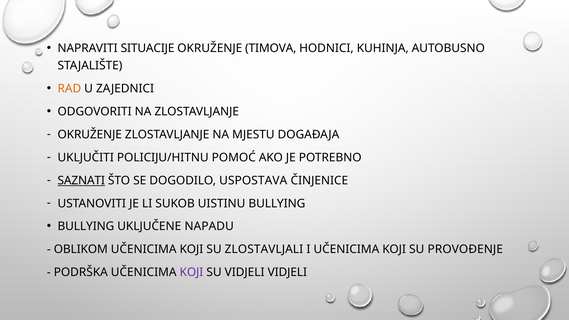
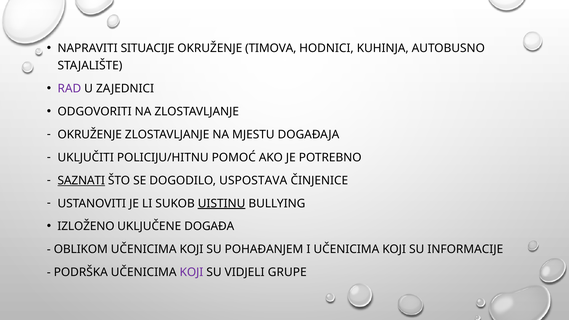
RAD colour: orange -> purple (69, 88)
UISTINU underline: none -> present (222, 203)
BULLYING: BULLYING -> IZLOŽENO (86, 226)
NAPADU: NAPADU -> DOGAĐA (209, 226)
ZLOSTAVLJALI: ZLOSTAVLJALI -> POHAĐANJEM (264, 249)
PROVOĐENJE: PROVOĐENJE -> INFORMACIJE (465, 249)
VIDJELI VIDJELI: VIDJELI -> GRUPE (287, 272)
